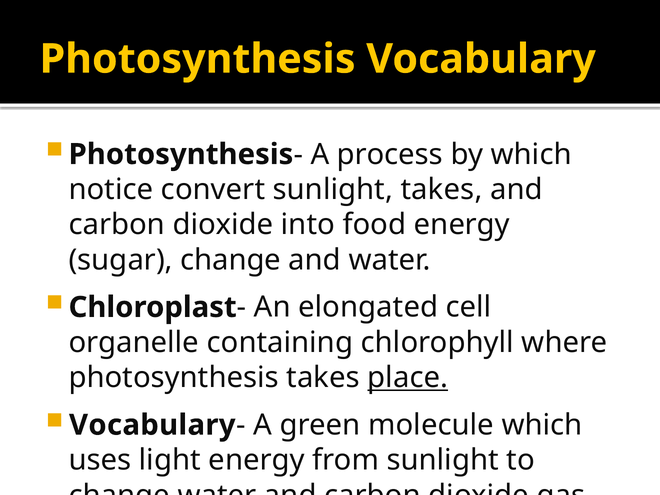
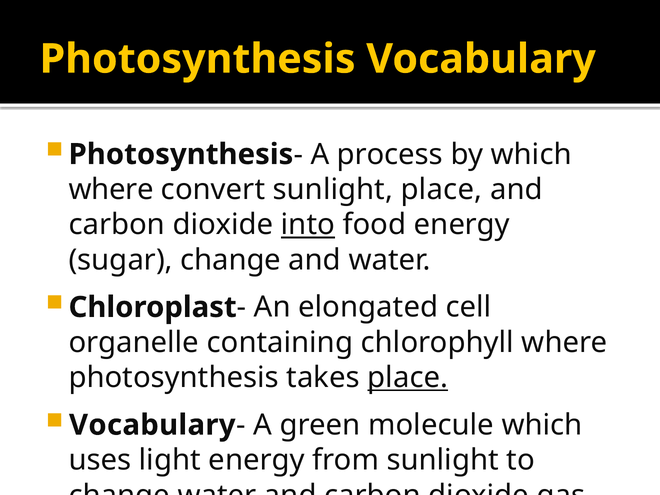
notice: notice -> where (111, 190)
sunlight takes: takes -> place (441, 190)
into underline: none -> present (308, 225)
